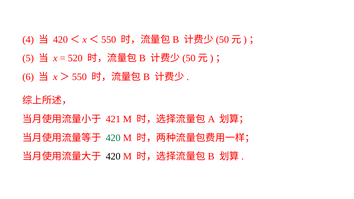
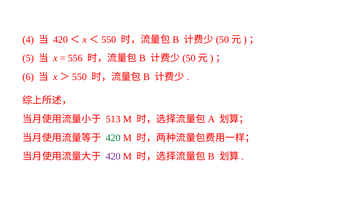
520: 520 -> 556 (75, 58)
421: 421 -> 513 (113, 119)
420 colour: black -> purple (113, 157)
